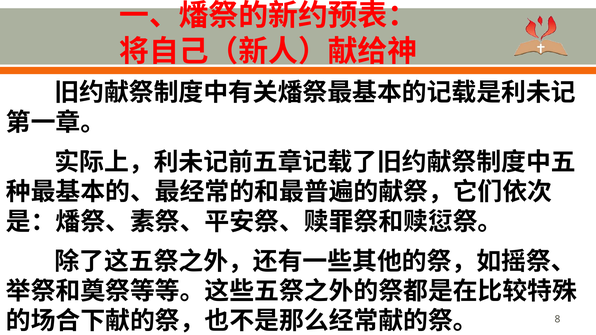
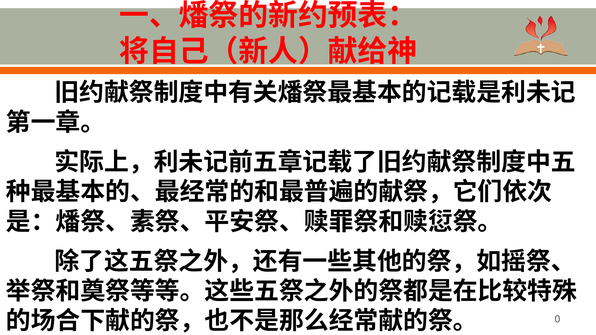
8: 8 -> 0 (557, 320)
